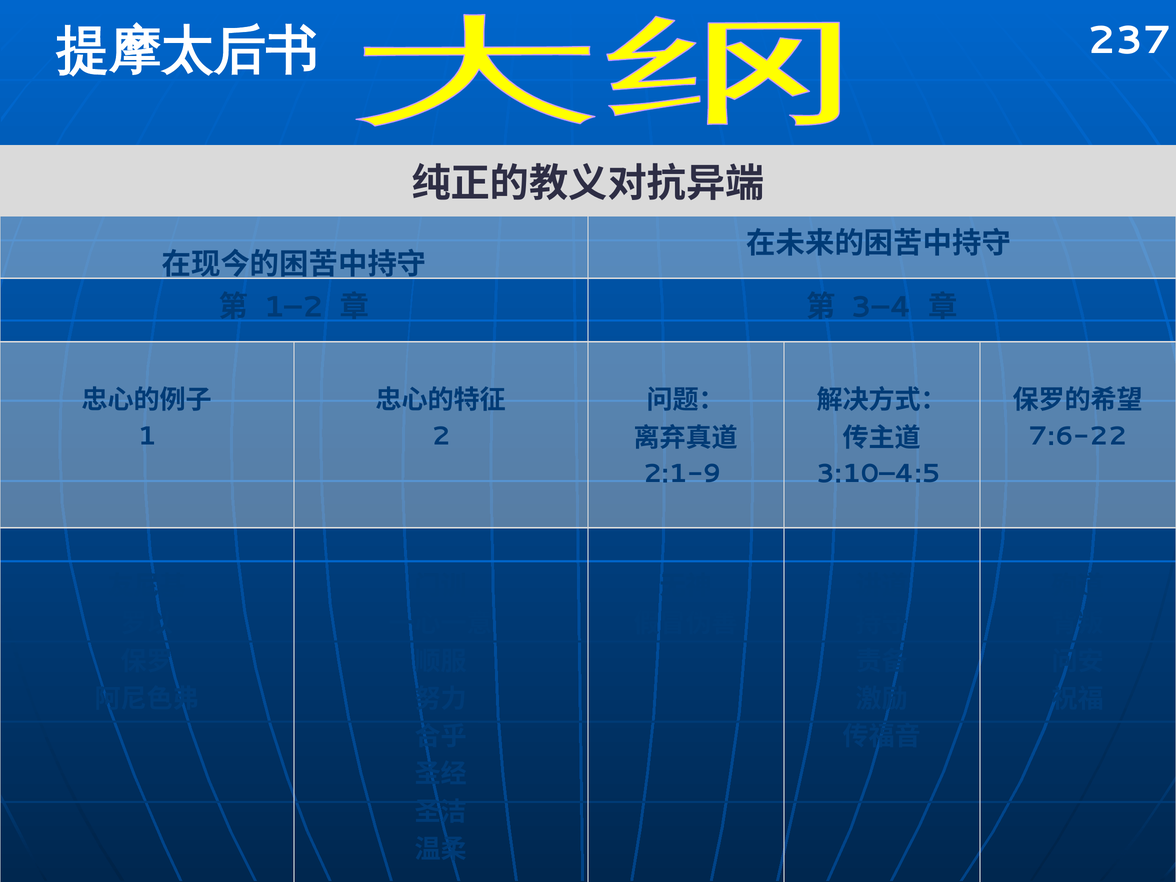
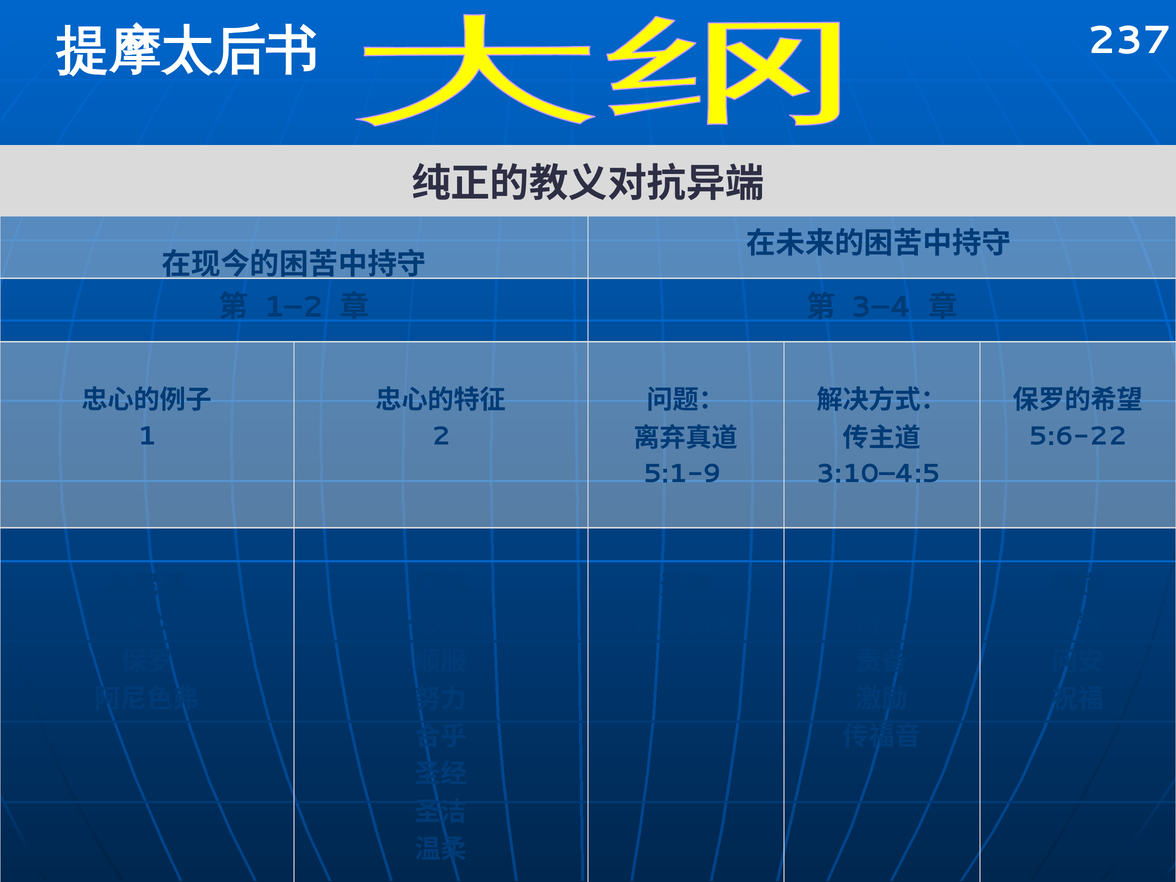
7:6-22: 7:6-22 -> 5:6-22 (1078, 436)
2:1-9: 2:1-9 -> 5:1-9 (682, 474)
